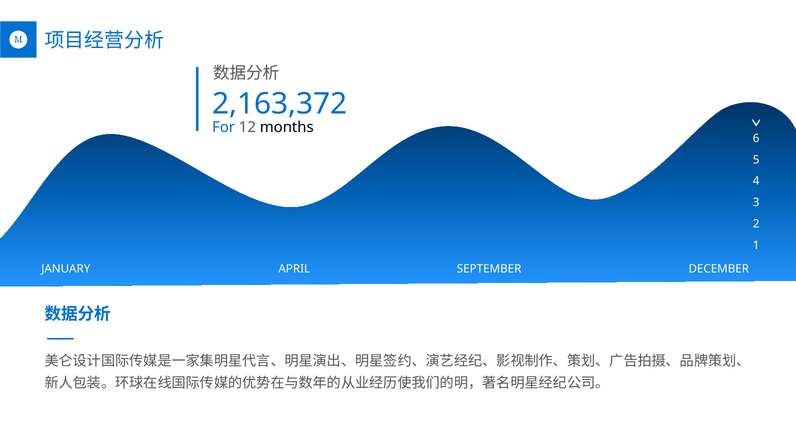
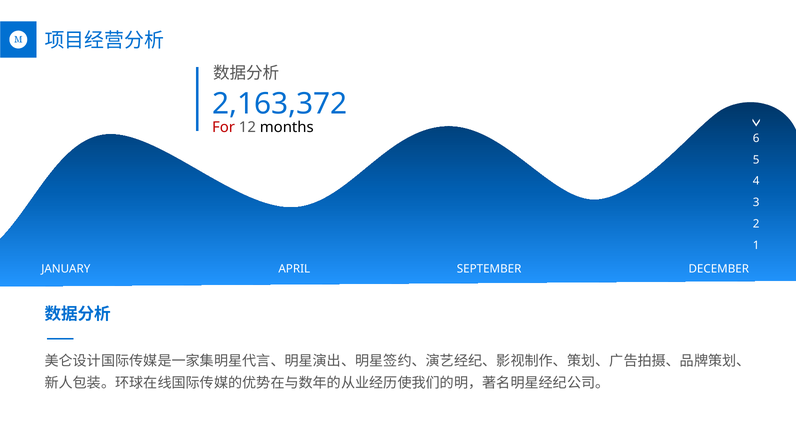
For colour: blue -> red (224, 127)
